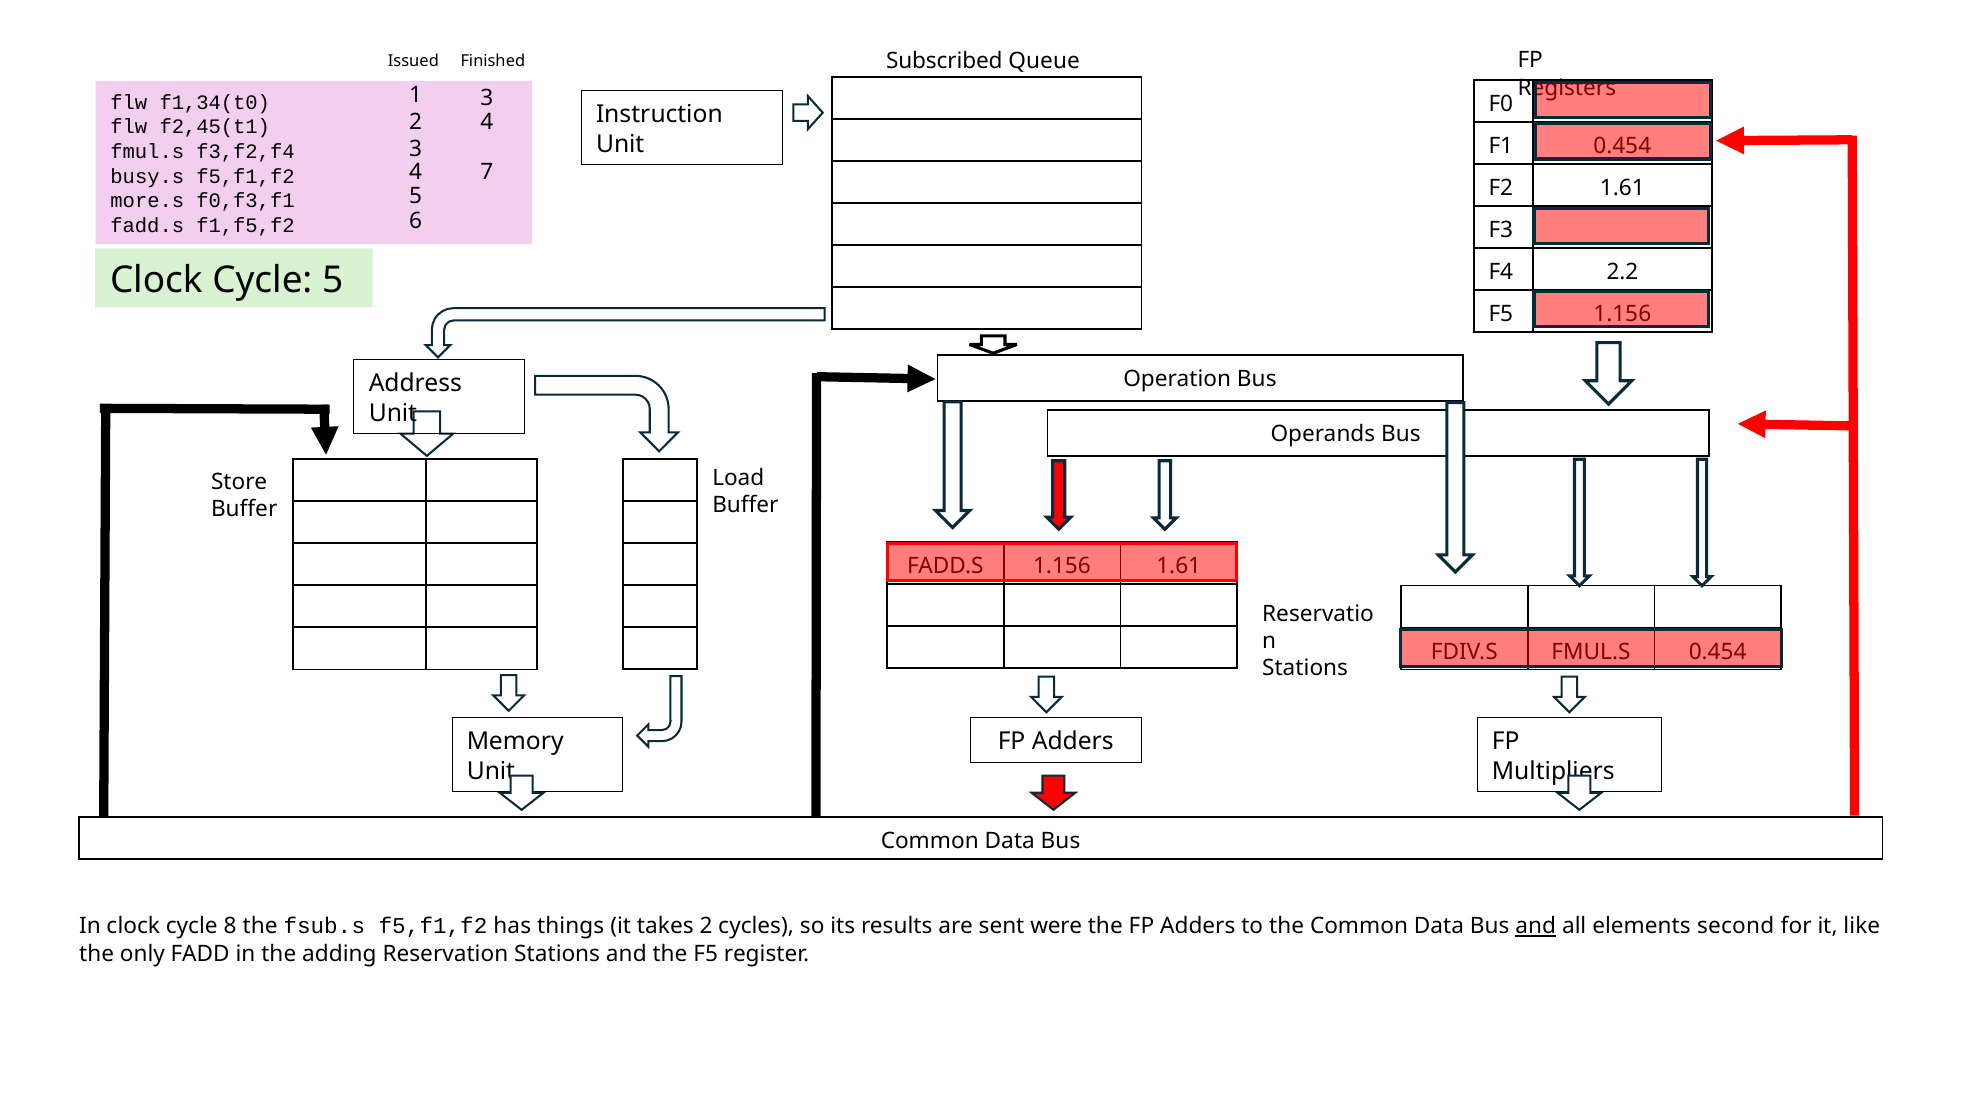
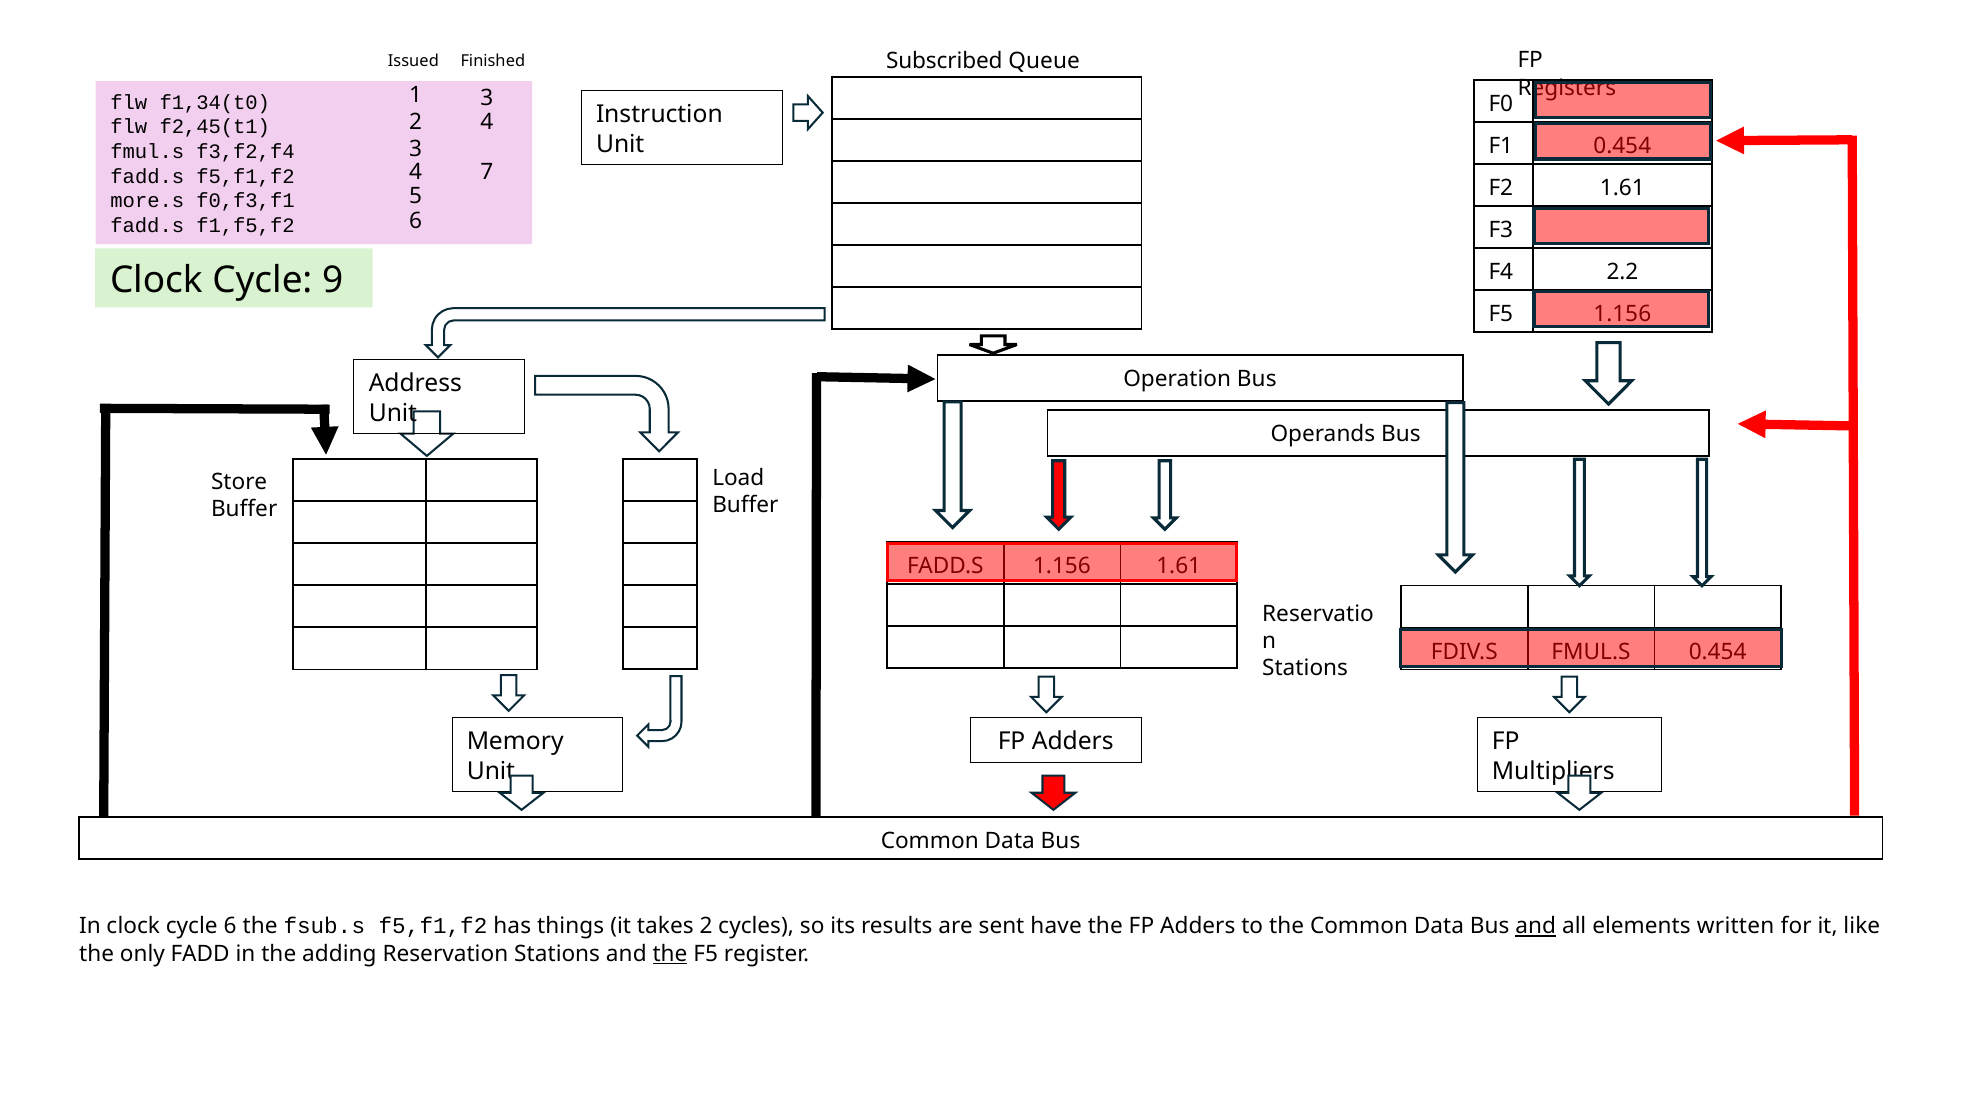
busy.s: busy.s -> fadd.s (147, 176)
Cycle 5: 5 -> 9 (333, 280)
cycle 8: 8 -> 6 (230, 926)
were: were -> have (1056, 926)
second: second -> written (1736, 926)
the underline: none -> present (670, 953)
